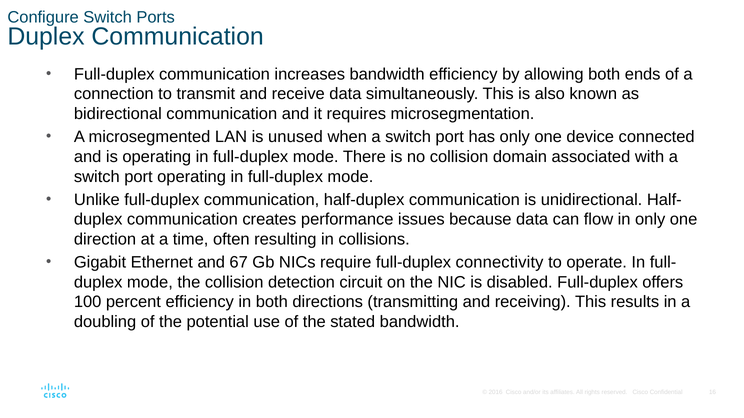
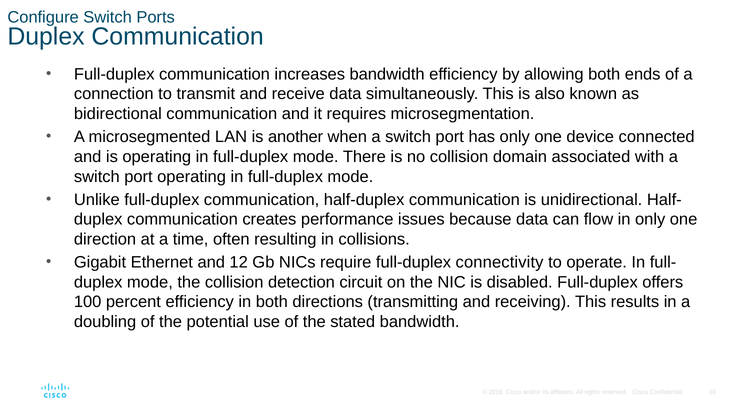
unused: unused -> another (296, 137)
67: 67 -> 12 (239, 263)
